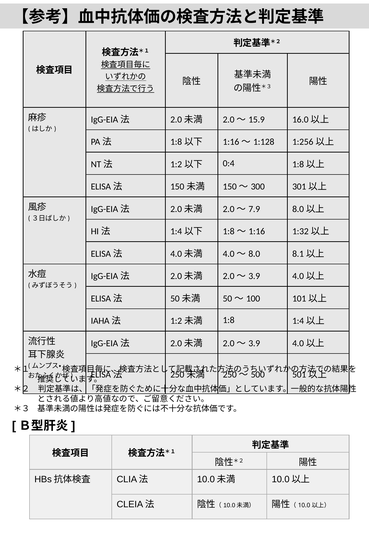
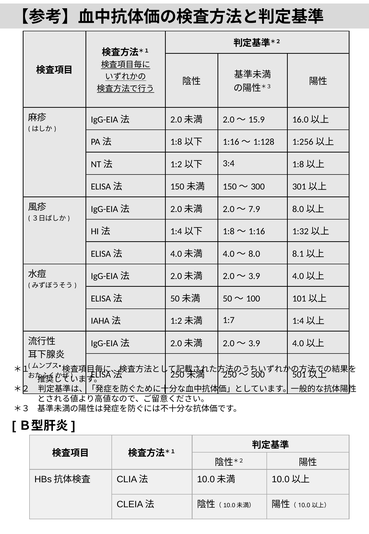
0:4: 0:4 -> 3:4 (229, 163)
1:8: 1:8 -> 1:7 (229, 319)
